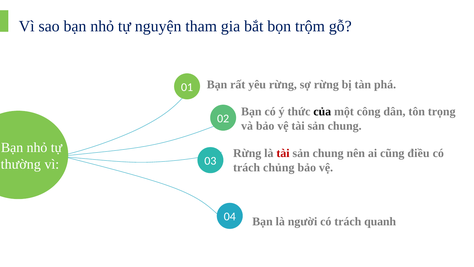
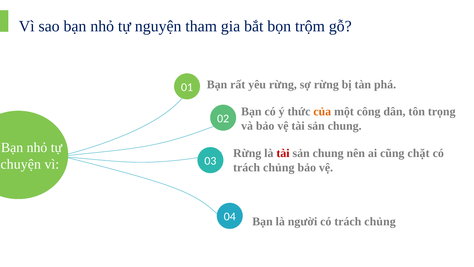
của colour: black -> orange (322, 112)
điều: điều -> chặt (419, 153)
thường: thường -> chuyện (21, 164)
người có trách quanh: quanh -> chủng (380, 221)
